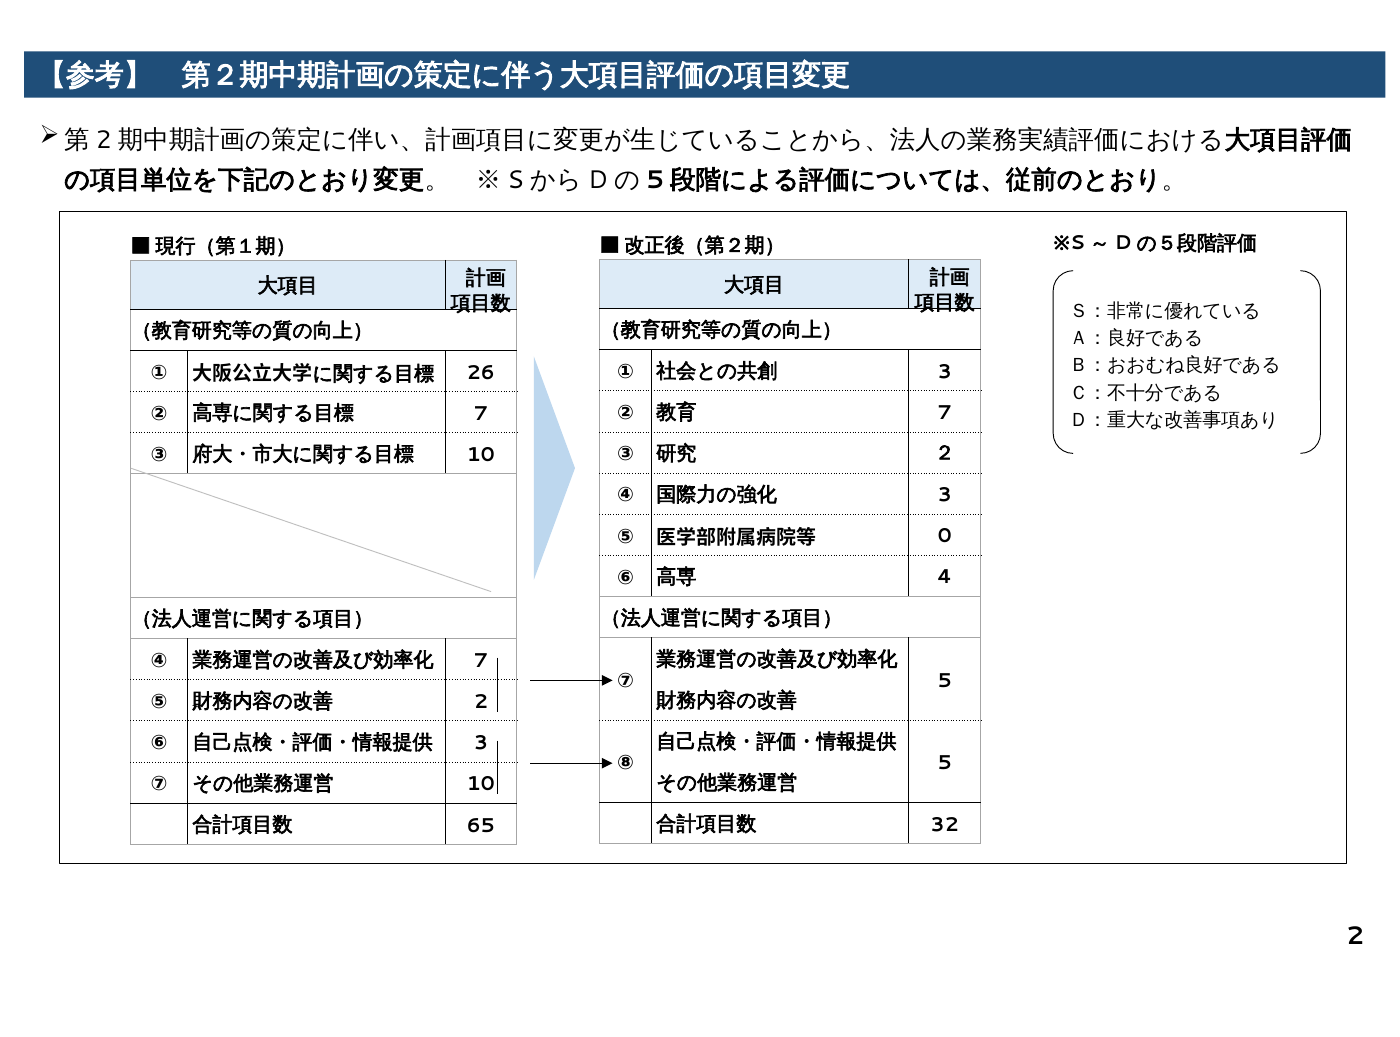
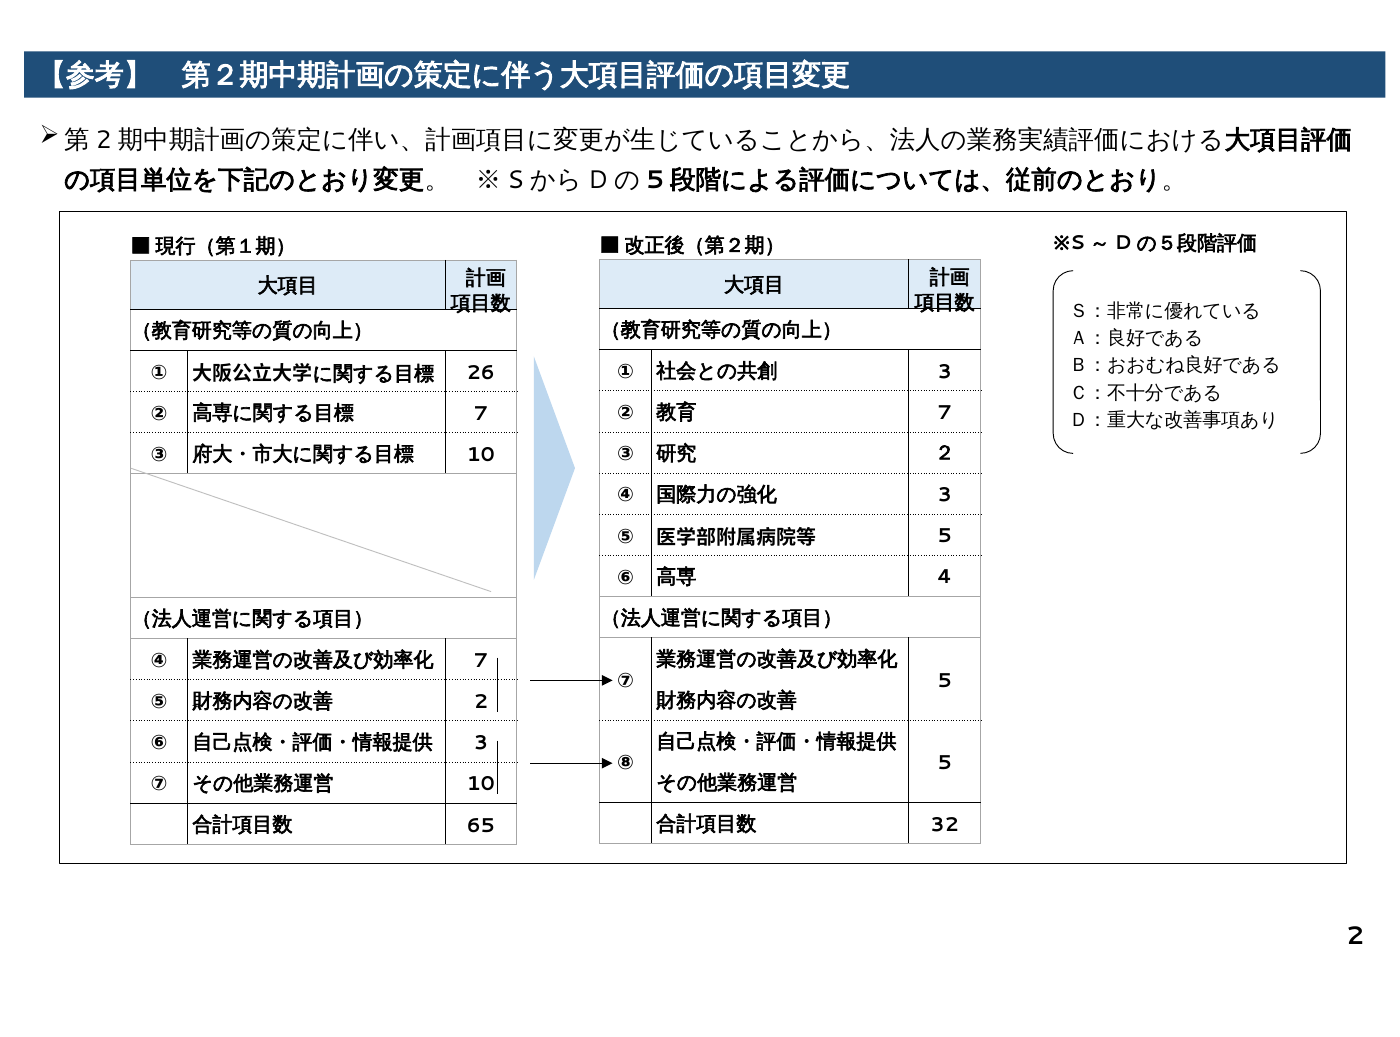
0: 0 -> 5 (945, 536)
